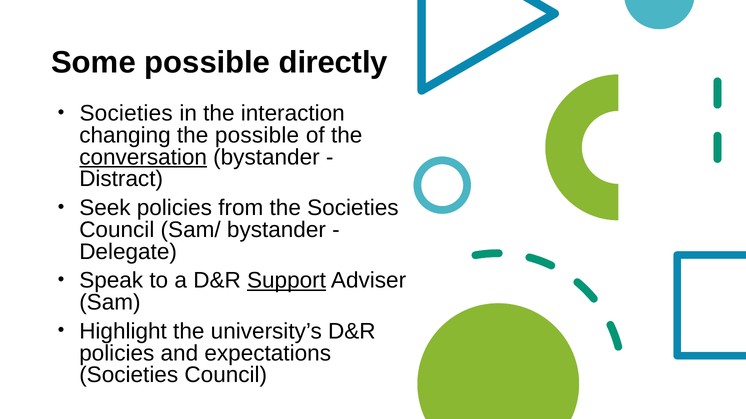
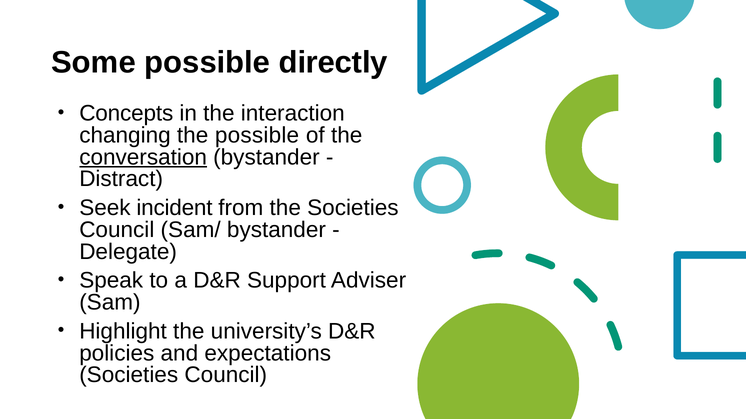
Societies: Societies -> Concepts (126, 114)
Seek policies: policies -> incident (174, 208)
Support underline: present -> none (286, 281)
